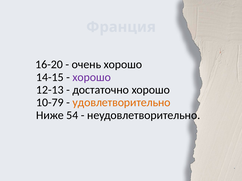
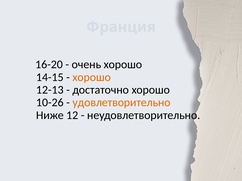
хорошо colour: purple -> orange (92, 77)
10-79: 10-79 -> 10-26 (50, 103)
54: 54 -> 12 (72, 115)
